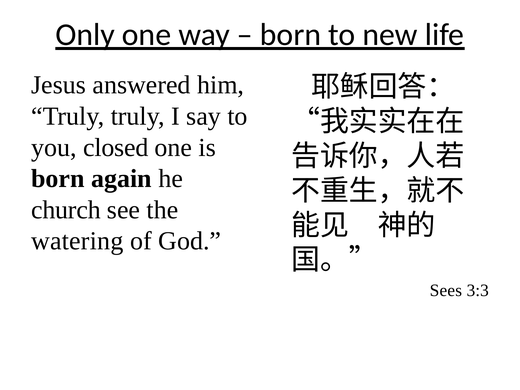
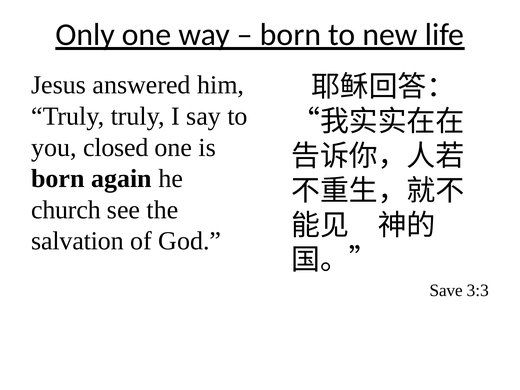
watering: watering -> salvation (77, 241)
Sees: Sees -> Save (446, 291)
